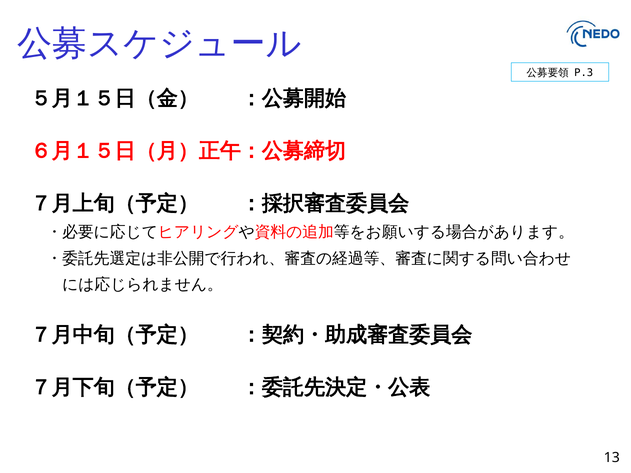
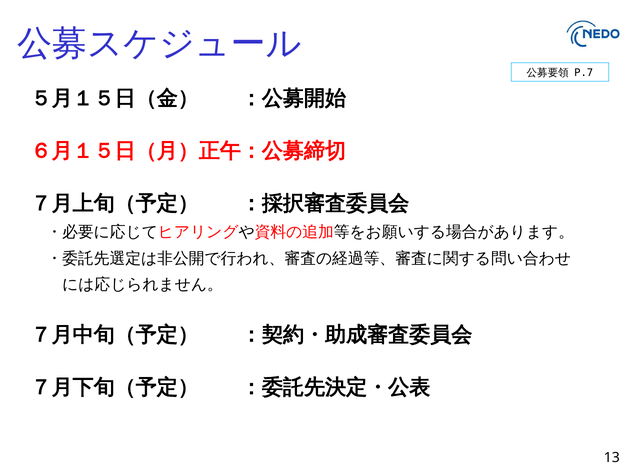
P.3: P.3 -> P.7 (584, 73)
